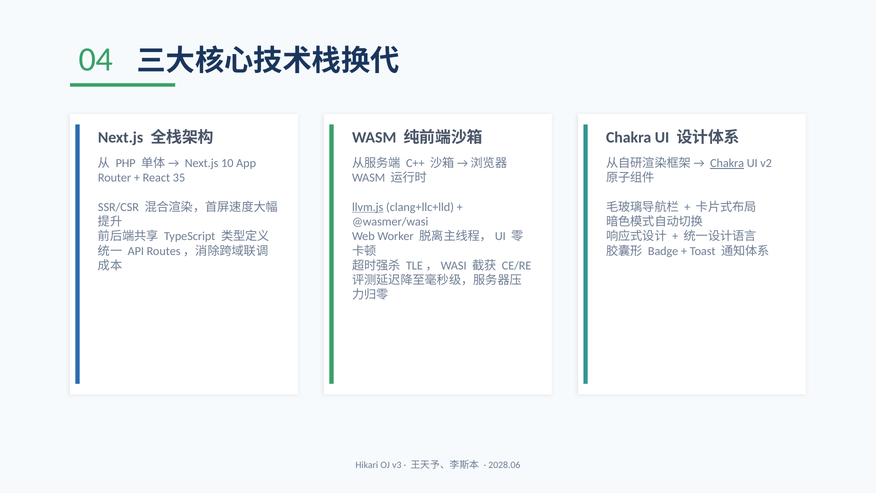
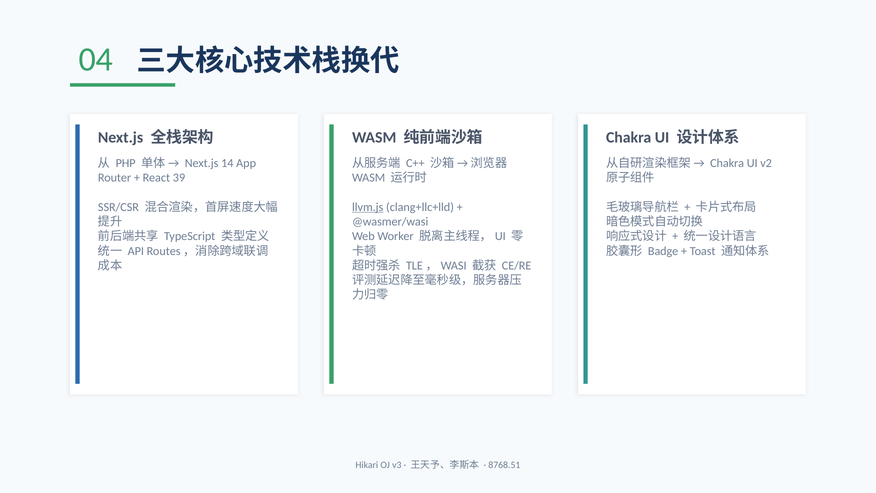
10: 10 -> 14 (227, 163)
Chakra underline: present -> none (727, 163)
35: 35 -> 39 (179, 178)
2028.06: 2028.06 -> 8768.51 (504, 465)
